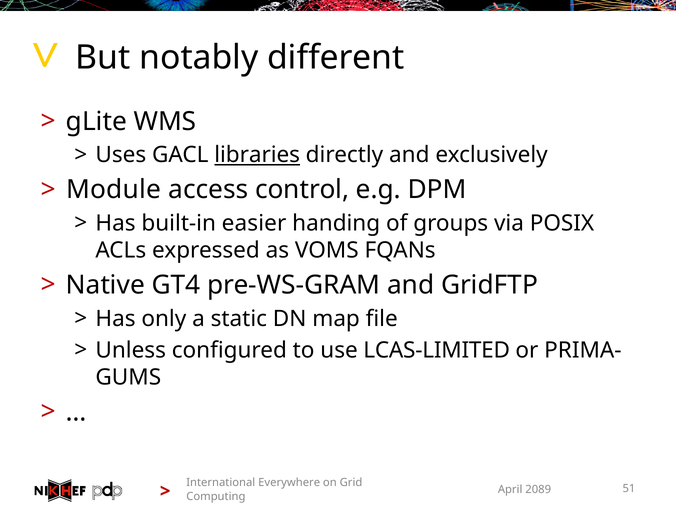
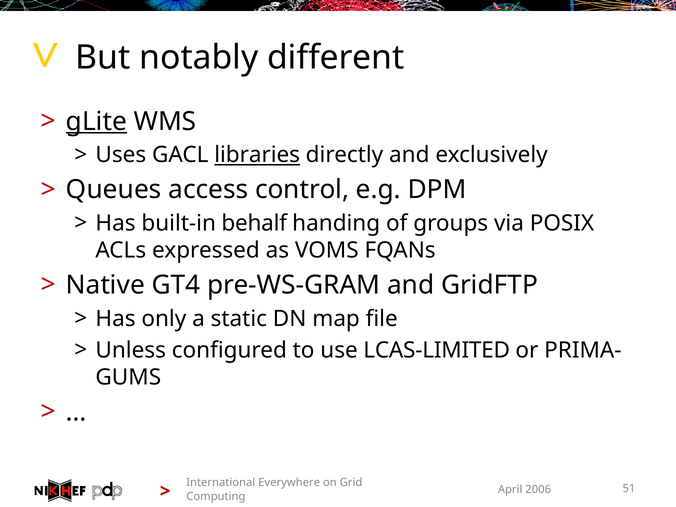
gLite underline: none -> present (96, 121)
Module: Module -> Queues (114, 190)
easier: easier -> behalf (254, 223)
2089: 2089 -> 2006 (538, 490)
